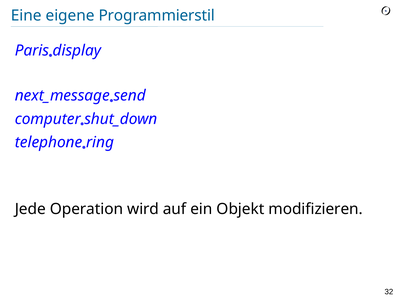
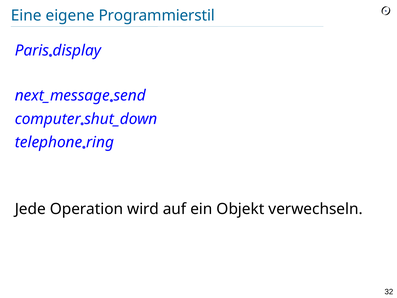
modifizieren: modifizieren -> verwechseln (316, 209)
